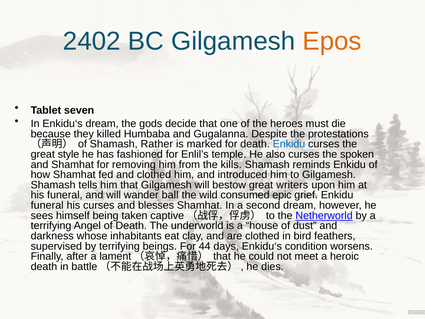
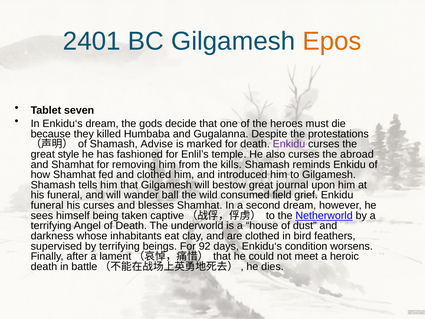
2402: 2402 -> 2401 (92, 41)
Rather: Rather -> Advise (157, 144)
Enkidu colour: blue -> purple (289, 144)
spoken: spoken -> abroad (357, 154)
writers: writers -> journal (292, 185)
epic: epic -> field (282, 195)
44: 44 -> 92 (205, 246)
